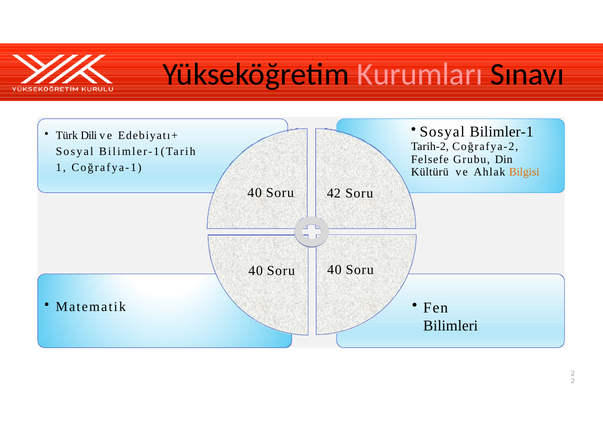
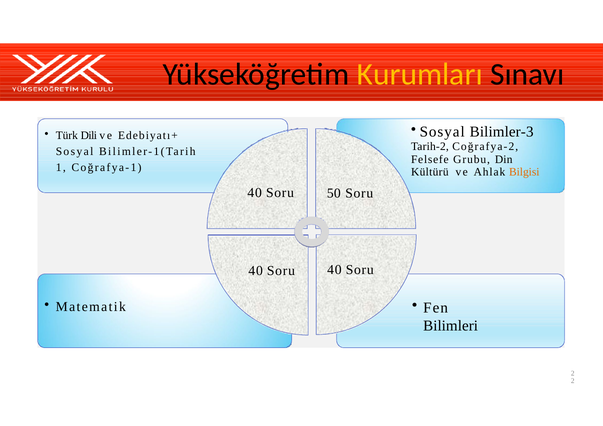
Kurumları colour: pink -> yellow (420, 75)
Bilimler-1: Bilimler-1 -> Bilimler-3 (502, 132)
42: 42 -> 50 (334, 193)
